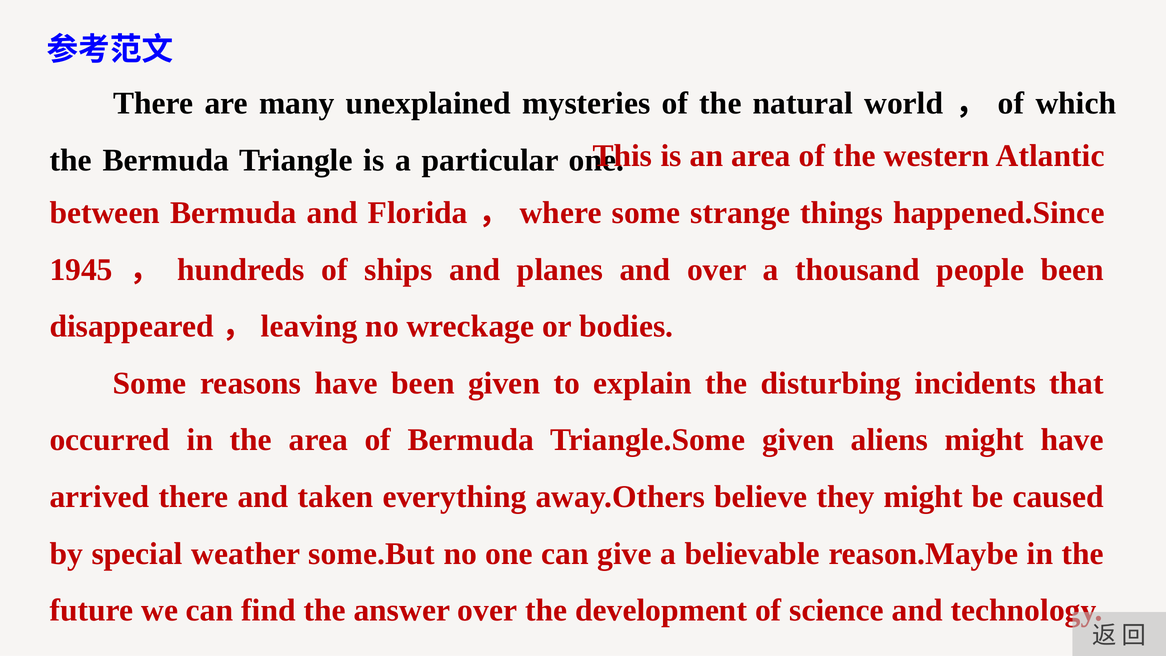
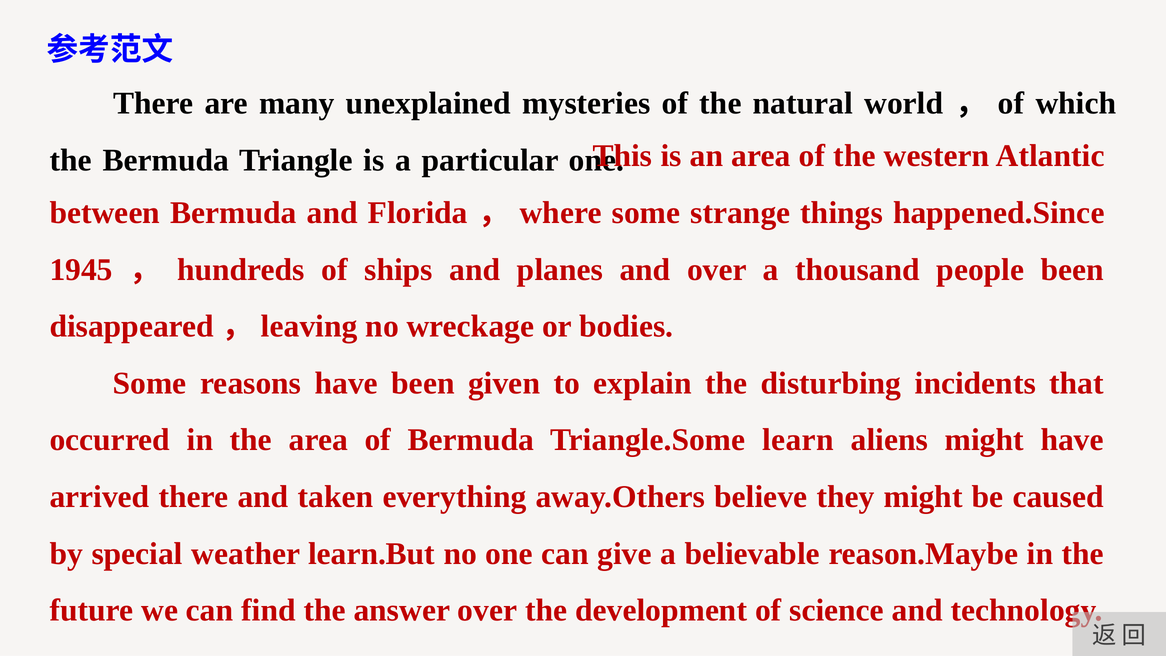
Triangle.Some given: given -> learn (798, 440)
some.But: some.But -> learn.But (372, 554)
